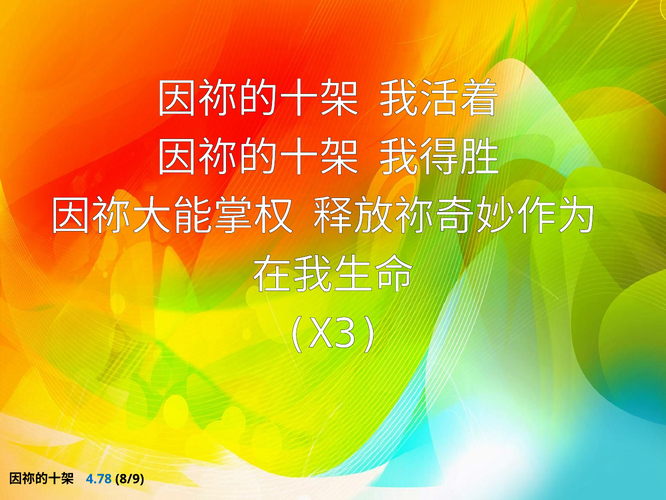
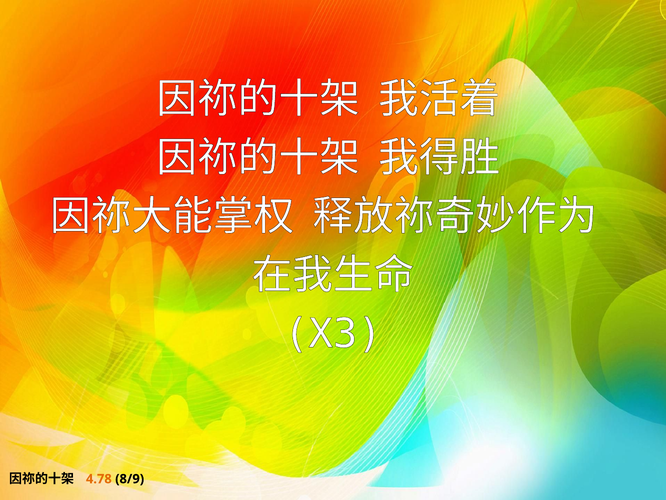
4.78 colour: blue -> orange (99, 478)
